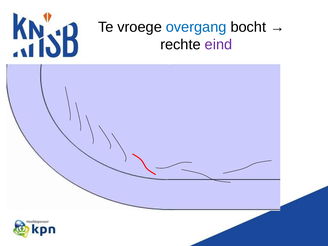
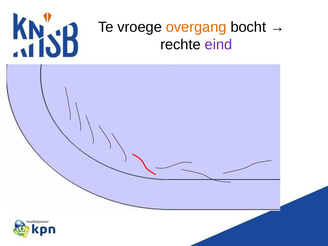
overgang colour: blue -> orange (196, 27)
